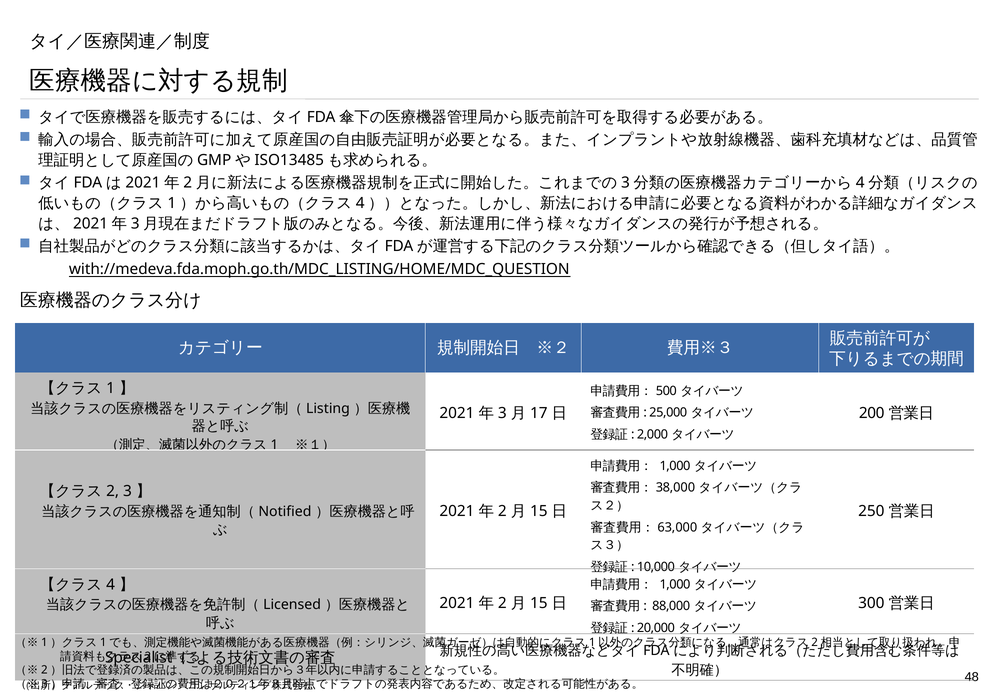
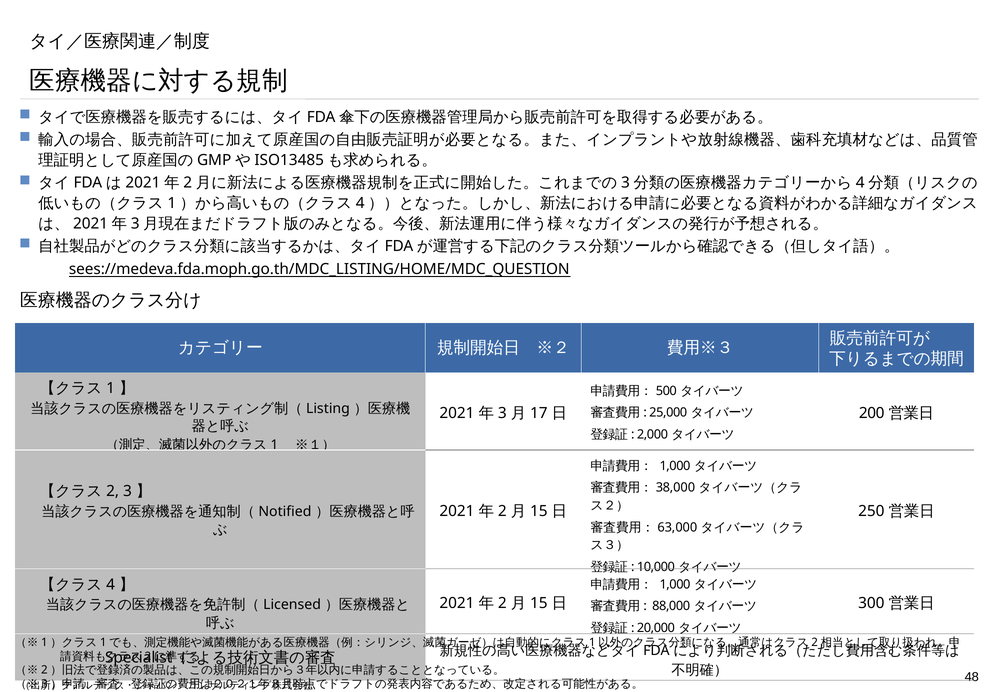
with://medeva.fda.moph.go.th/MDC_LISTING/HOME/MDC_QUESTION: with://medeva.fda.moph.go.th/MDC_LISTING/HOME/MDC_QUESTION -> sees://medeva.fda.moph.go.th/MDC_LISTING/HOME/MDC_QUESTION (319, 269)
